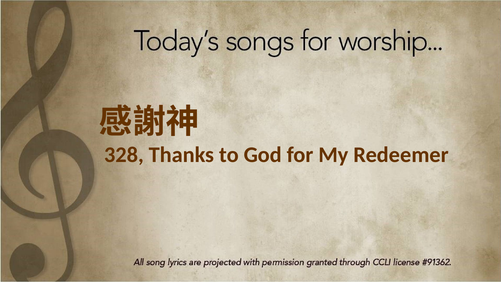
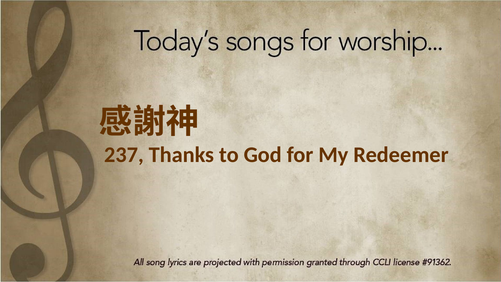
328: 328 -> 237 (124, 155)
